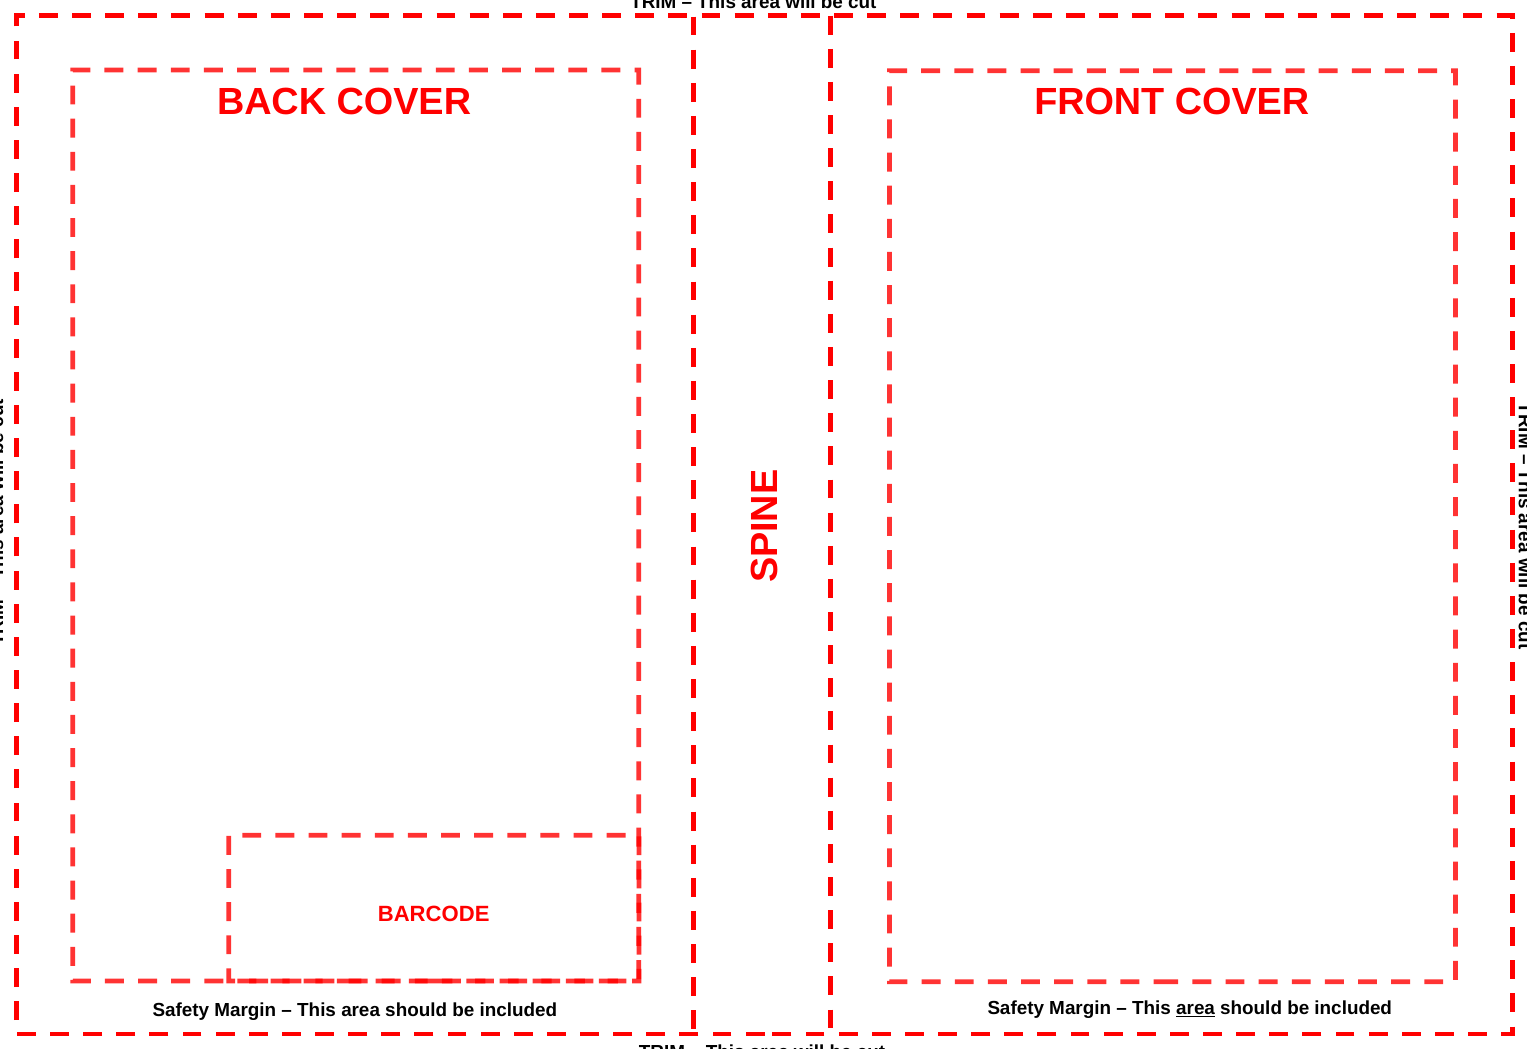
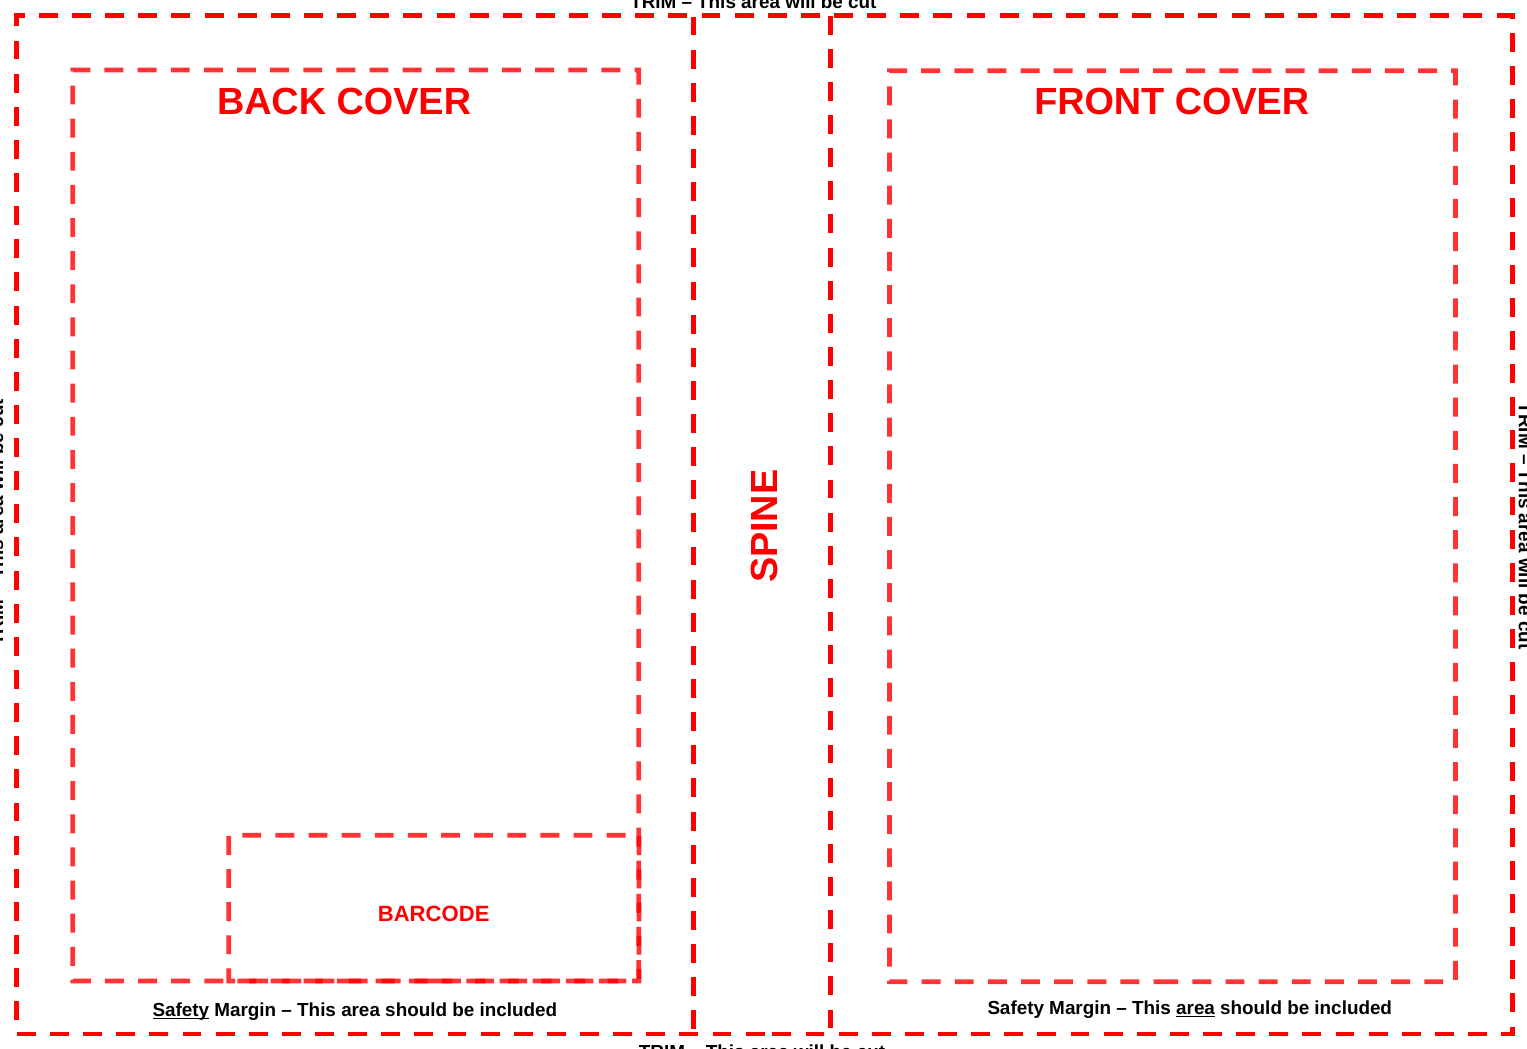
Safety underline: none -> present (181, 1010)
